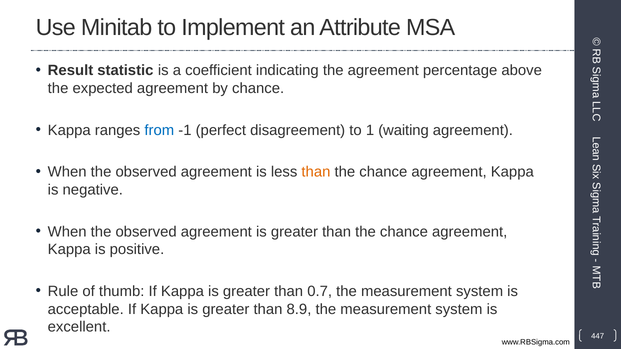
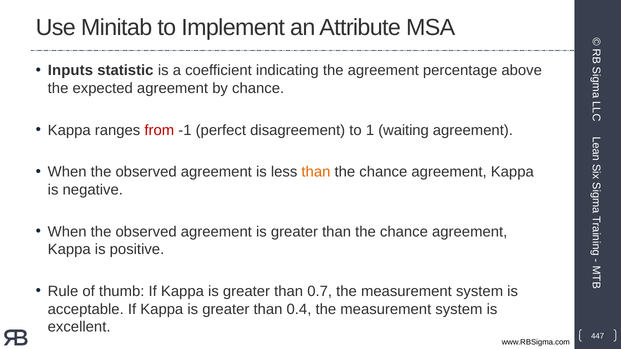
Result: Result -> Inputs (70, 71)
from colour: blue -> red (159, 130)
8.9: 8.9 -> 0.4 (299, 309)
